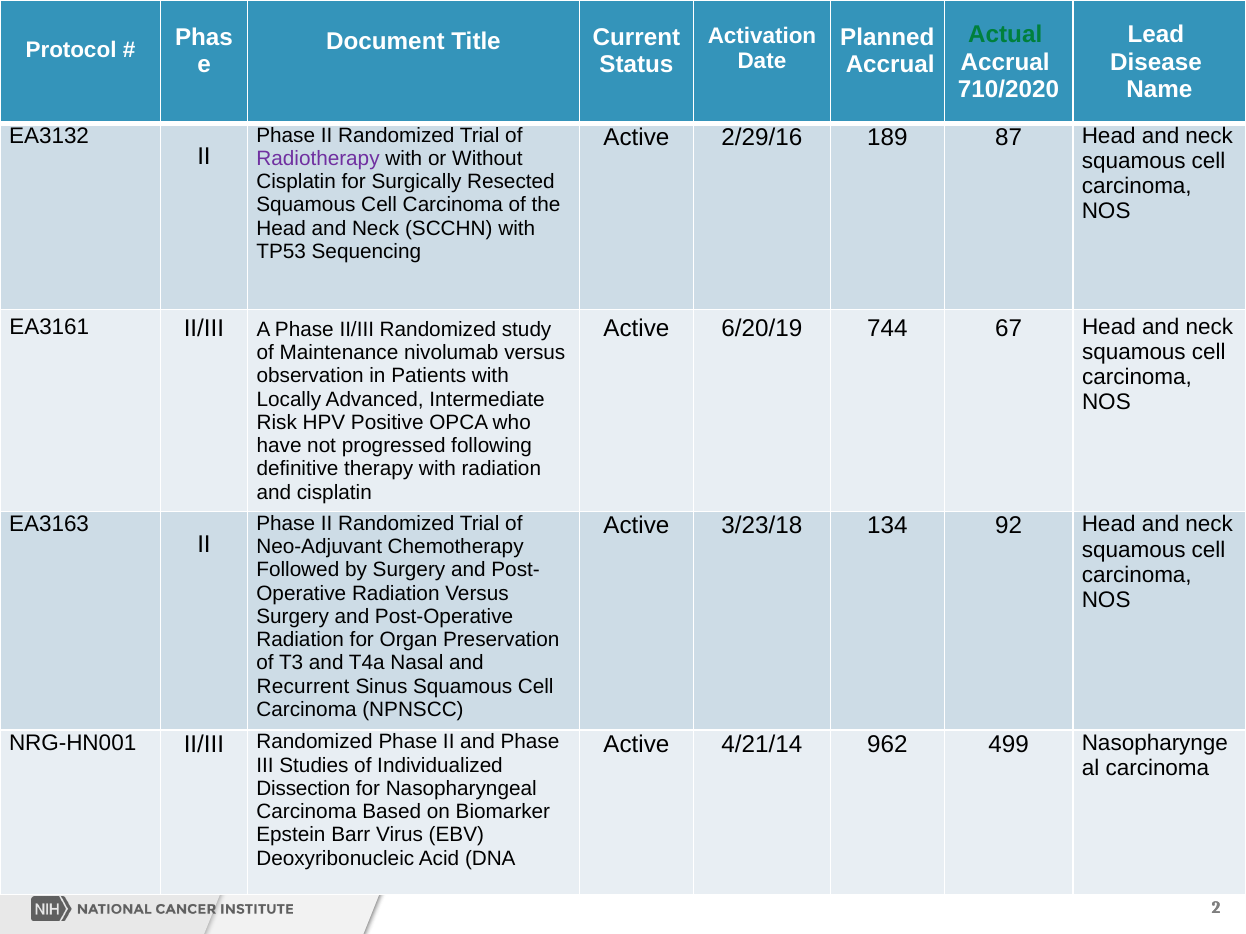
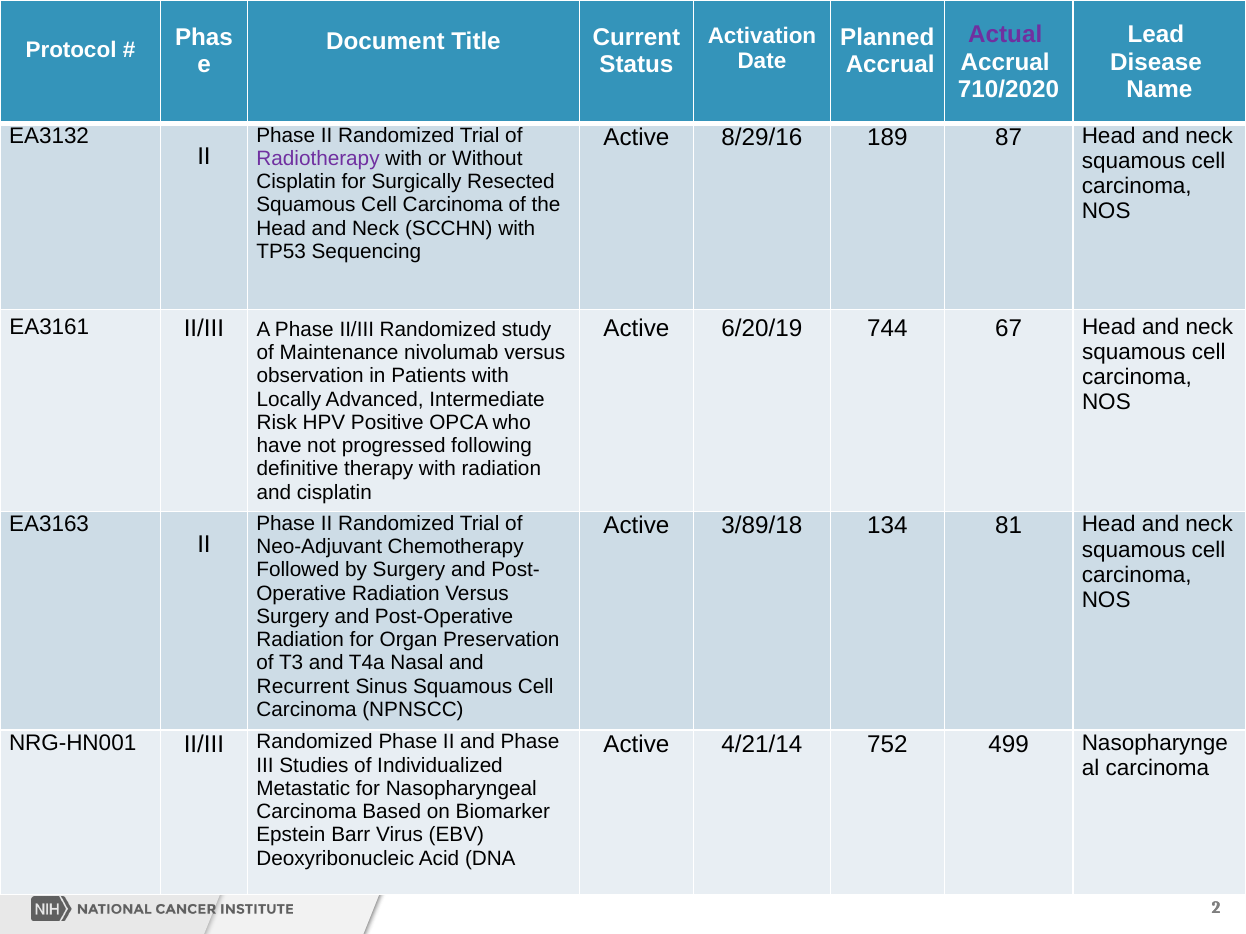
Actual colour: green -> purple (1005, 35)
2/29/16: 2/29/16 -> 8/29/16 (762, 137)
3/23/18: 3/23/18 -> 3/89/18 (762, 526)
92: 92 -> 81 (1009, 526)
962: 962 -> 752 (887, 744)
Dissection: Dissection -> Metastatic (303, 789)
